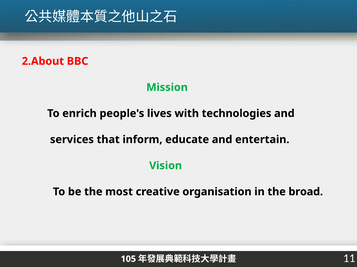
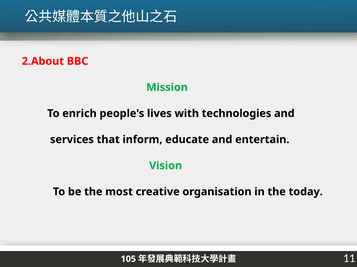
broad: broad -> today (306, 192)
